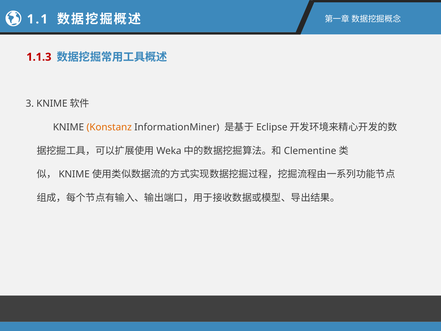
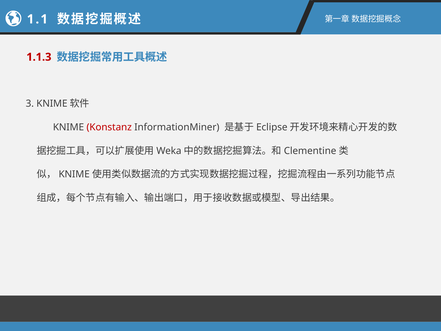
Konstanz colour: orange -> red (109, 127)
